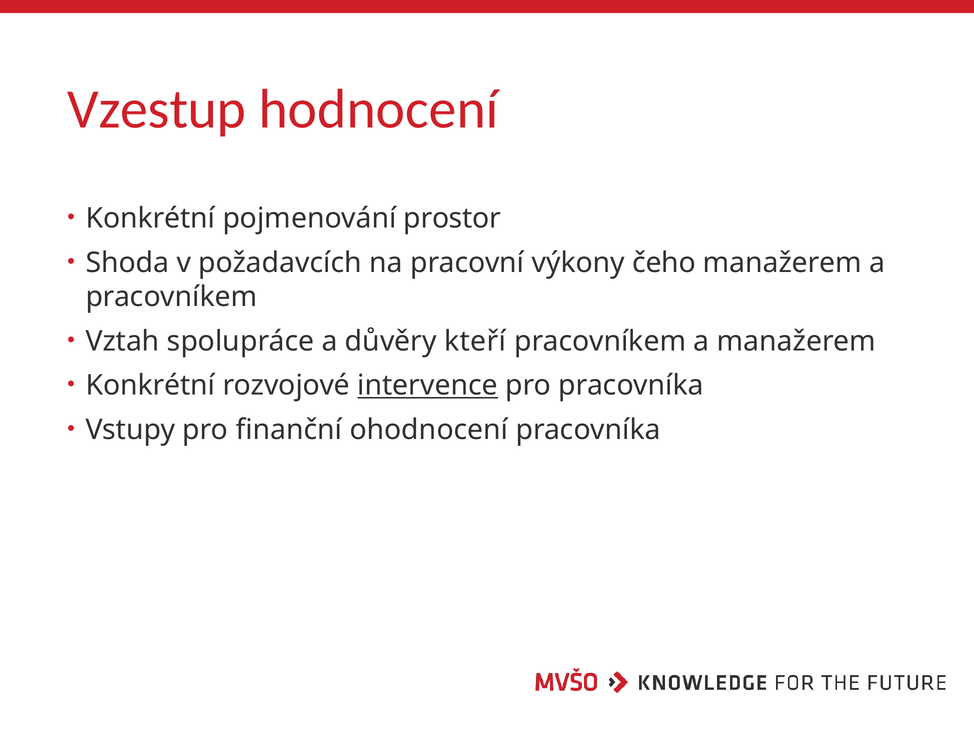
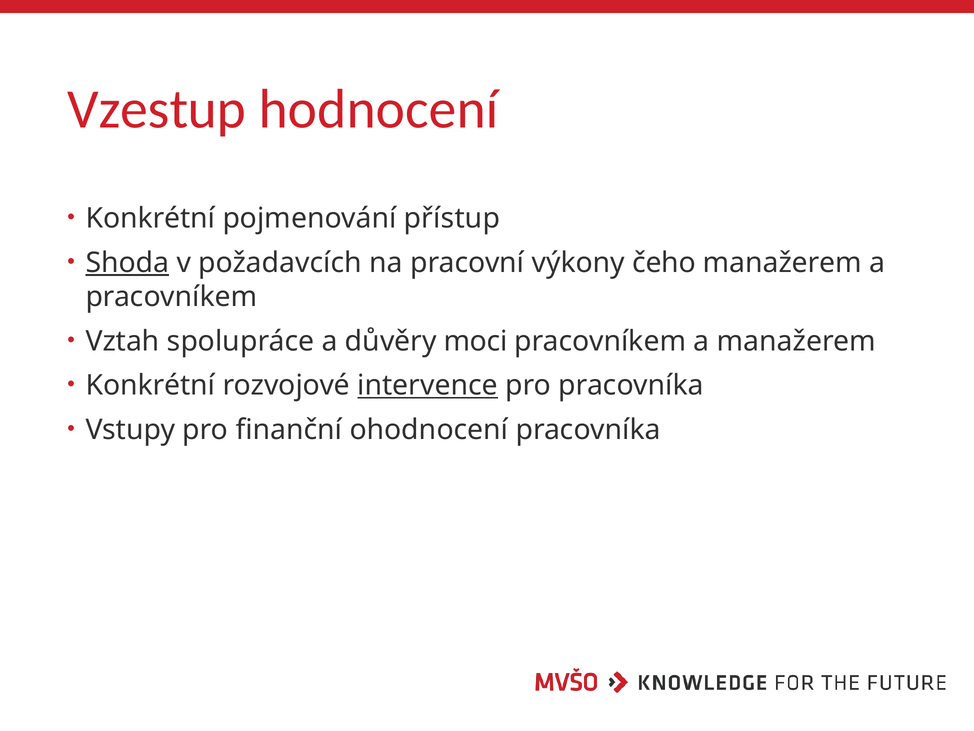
prostor: prostor -> přístup (452, 218)
Shoda underline: none -> present (127, 263)
kteří: kteří -> moci (476, 341)
